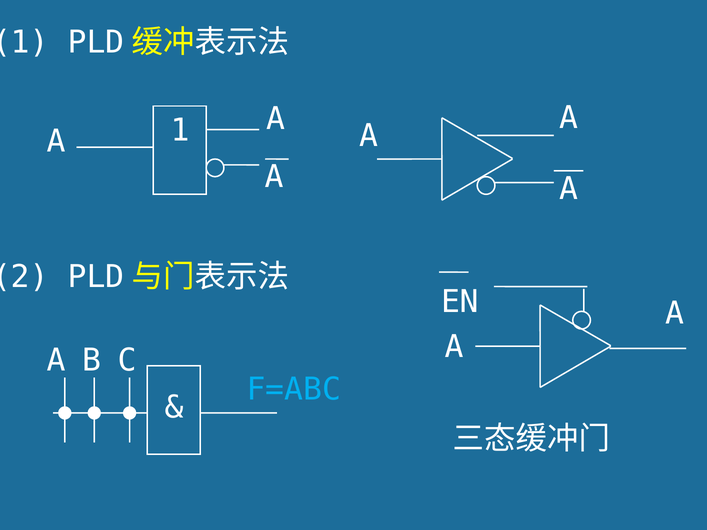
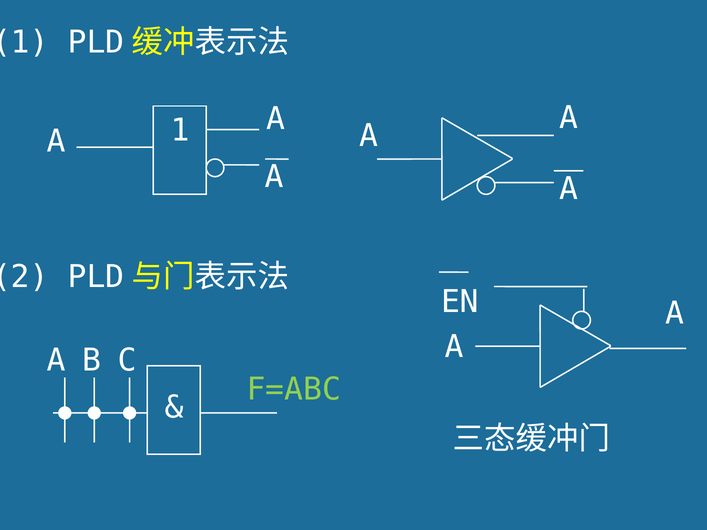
F=ABC colour: light blue -> light green (294, 390)
